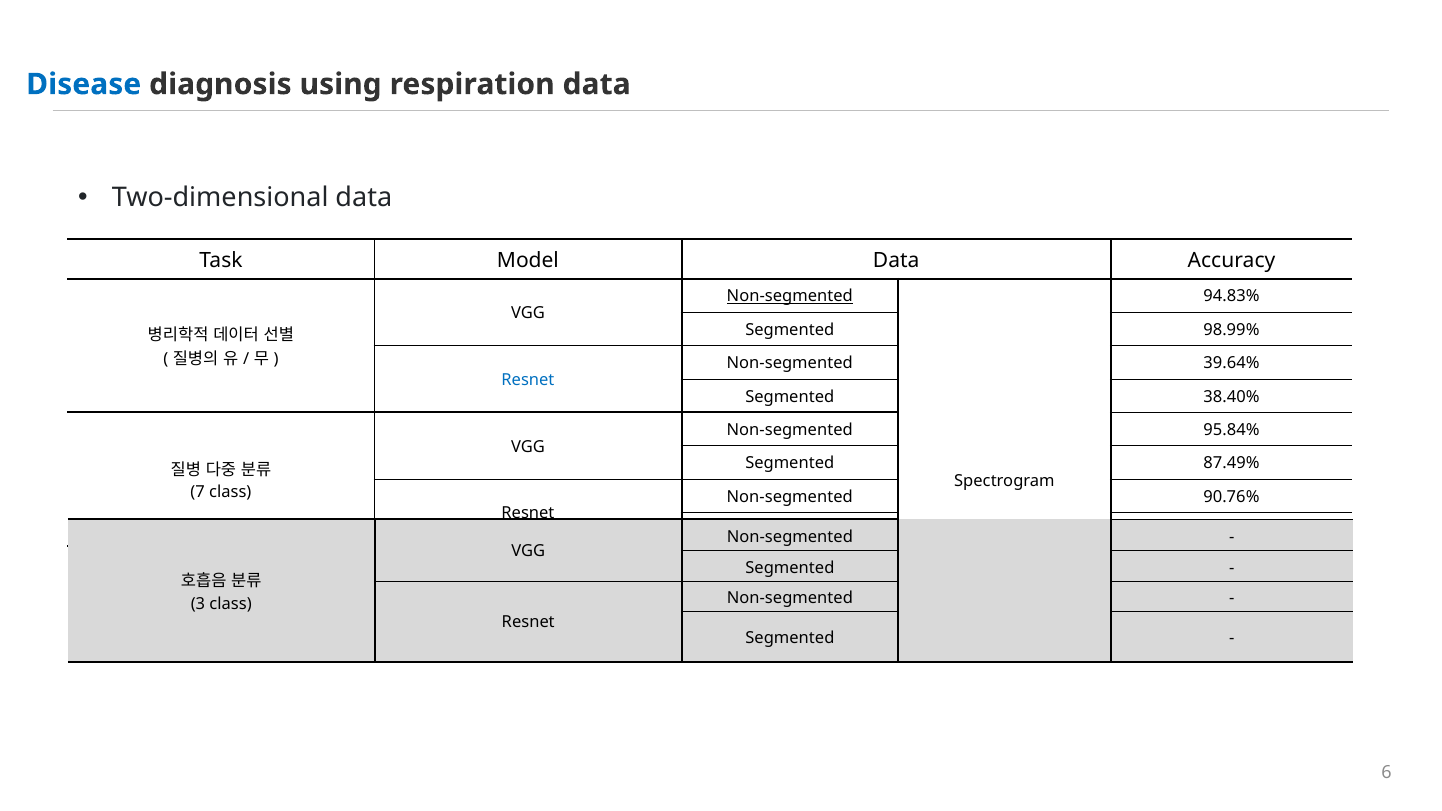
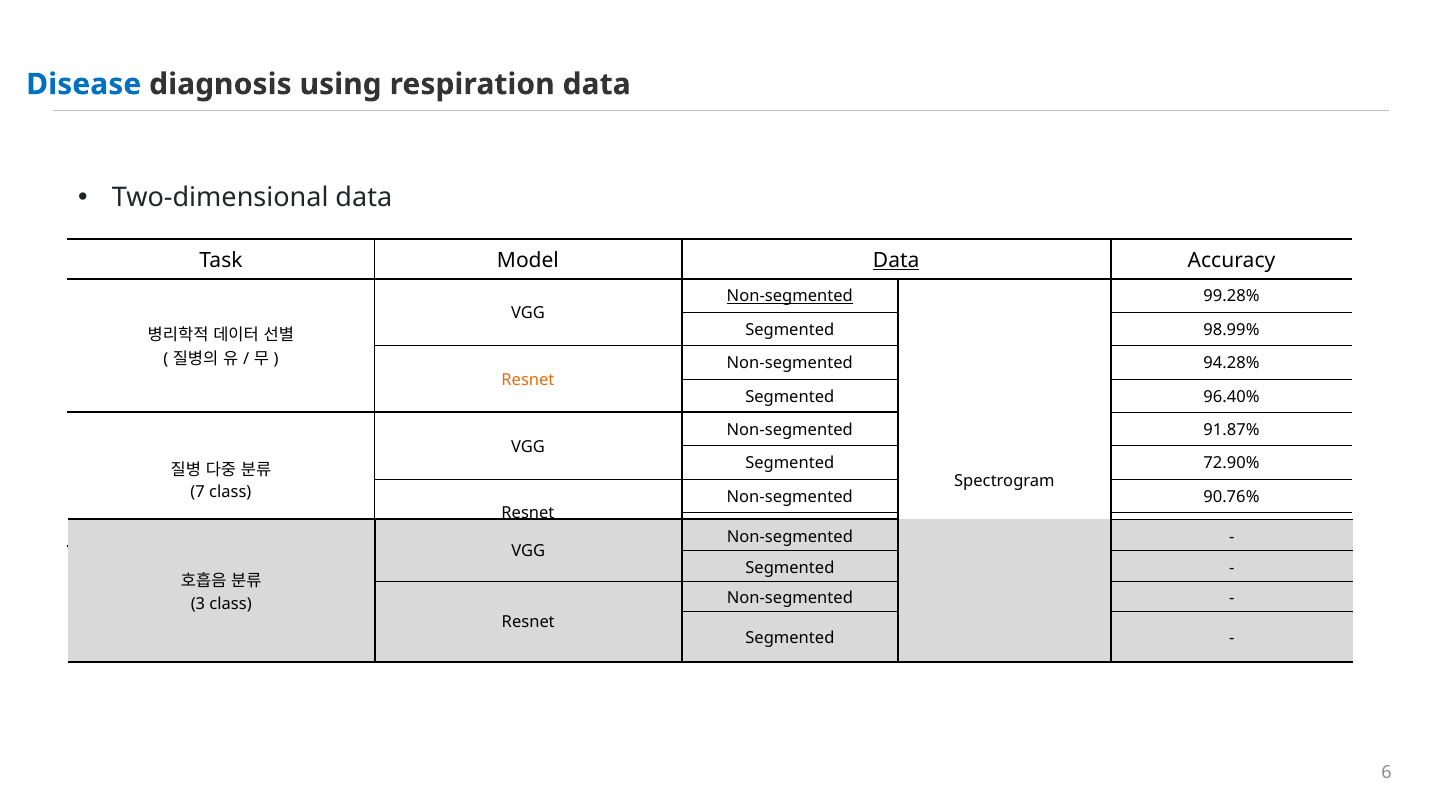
Data underline: none -> present (896, 260)
94.83%: 94.83% -> 99.28% (1231, 297)
39.64%: 39.64% -> 94.28% (1231, 363)
Resnet colour: blue -> orange (528, 380)
38.40%: 38.40% -> 96.40% (1231, 397)
95.84%: 95.84% -> 91.87% (1231, 430)
87.49%: 87.49% -> 72.90% (1231, 463)
